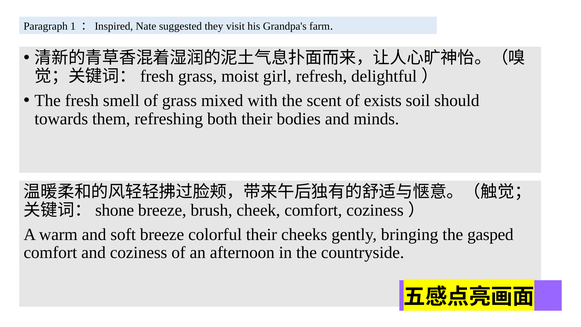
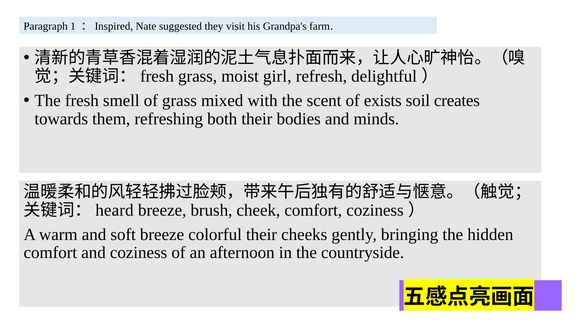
should: should -> creates (457, 101)
shone: shone -> heard (114, 210)
gasped: gasped -> hidden (490, 234)
